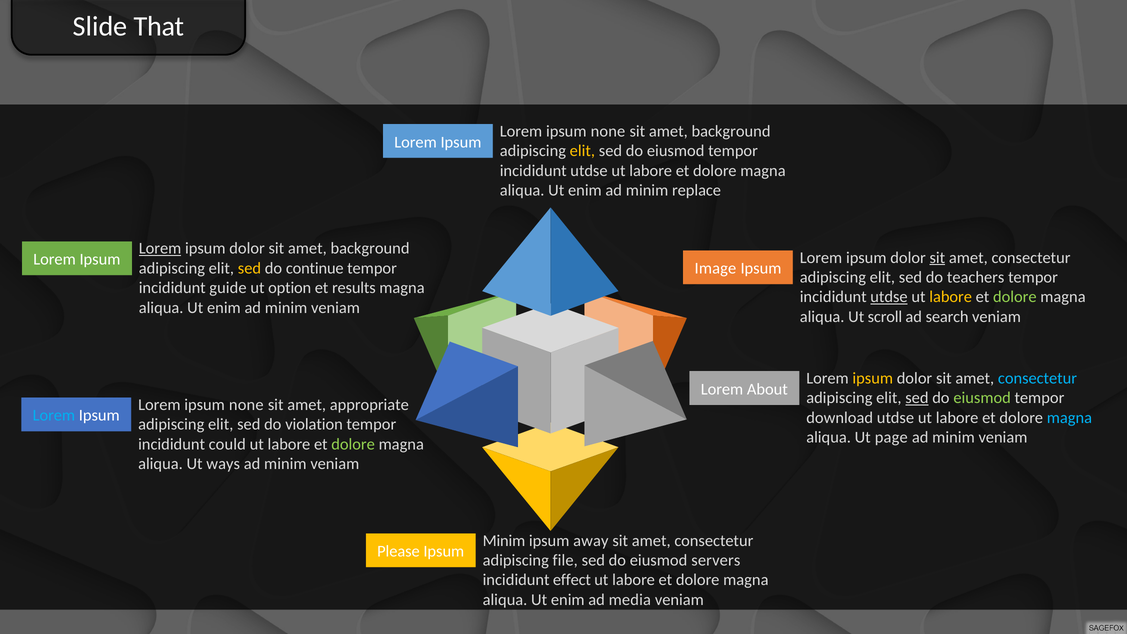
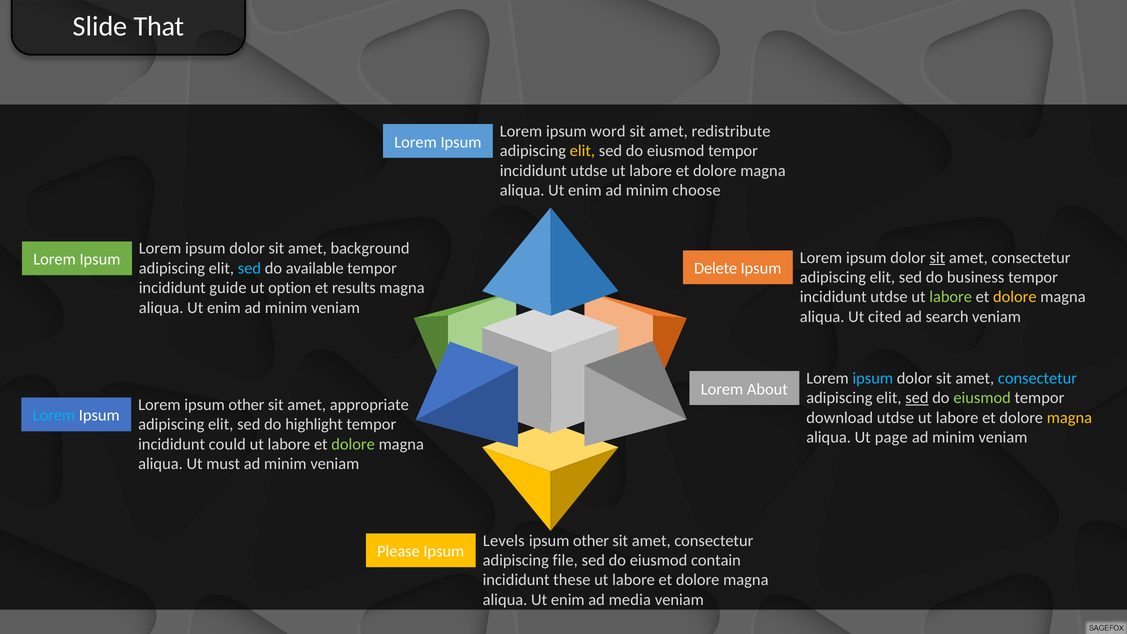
none: none -> word (608, 131)
background: background -> redistribute (731, 131)
replace: replace -> choose (696, 190)
Lorem underline: present -> none (160, 249)
sed colour: yellow -> light blue (249, 268)
continue: continue -> available (315, 268)
Image: Image -> Delete (716, 268)
teachers: teachers -> business (976, 277)
utdse underline: present -> none (889, 297)
labore colour: yellow -> light green (951, 297)
dolore colour: light green -> yellow (1015, 297)
scroll: scroll -> cited (885, 317)
ipsum colour: yellow -> light blue (873, 378)
none: none -> other (246, 405)
magna colour: light blue -> yellow (1069, 418)
violation: violation -> highlight (314, 424)
ways: ways -> must (223, 464)
Minim: Minim -> Levels (504, 541)
away: away -> other (591, 541)
servers: servers -> contain (716, 560)
effect: effect -> these (572, 580)
